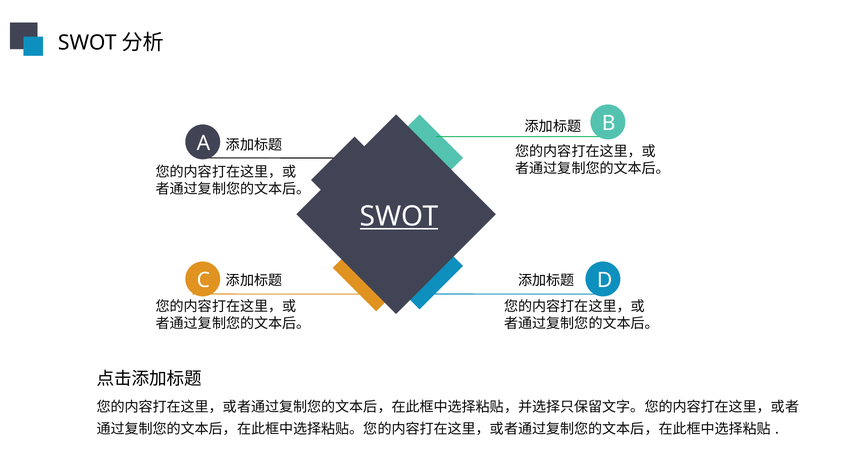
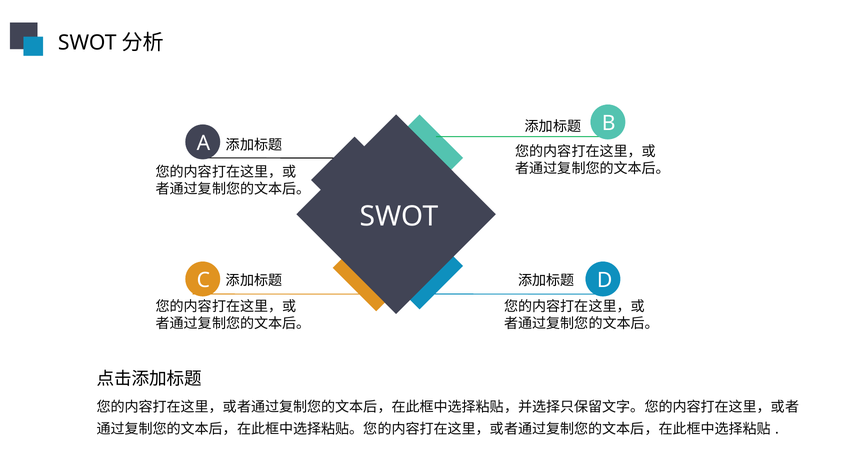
SWOT underline: present -> none (399, 216)
